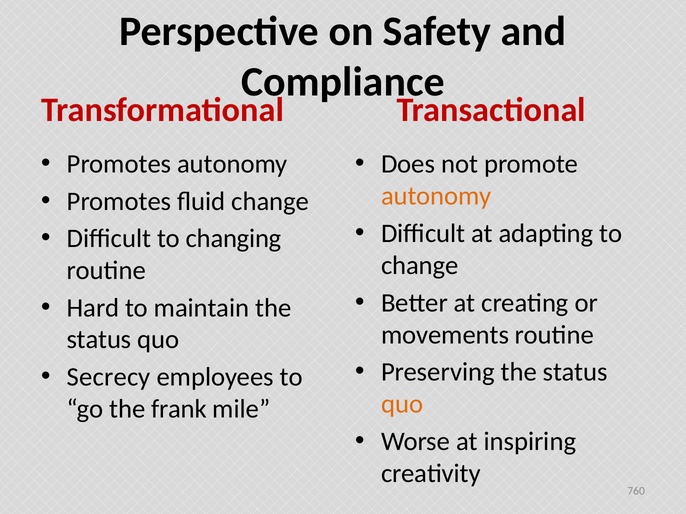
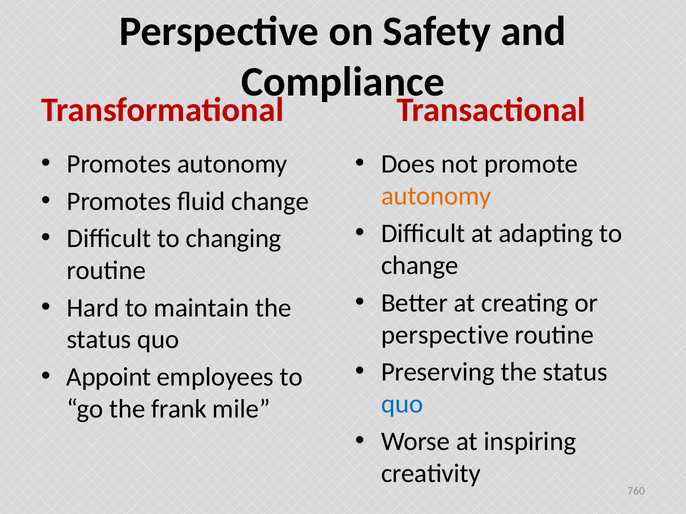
movements: movements -> perspective (445, 335)
Secrecy: Secrecy -> Appoint (109, 377)
quo colour: orange -> blue (402, 404)
